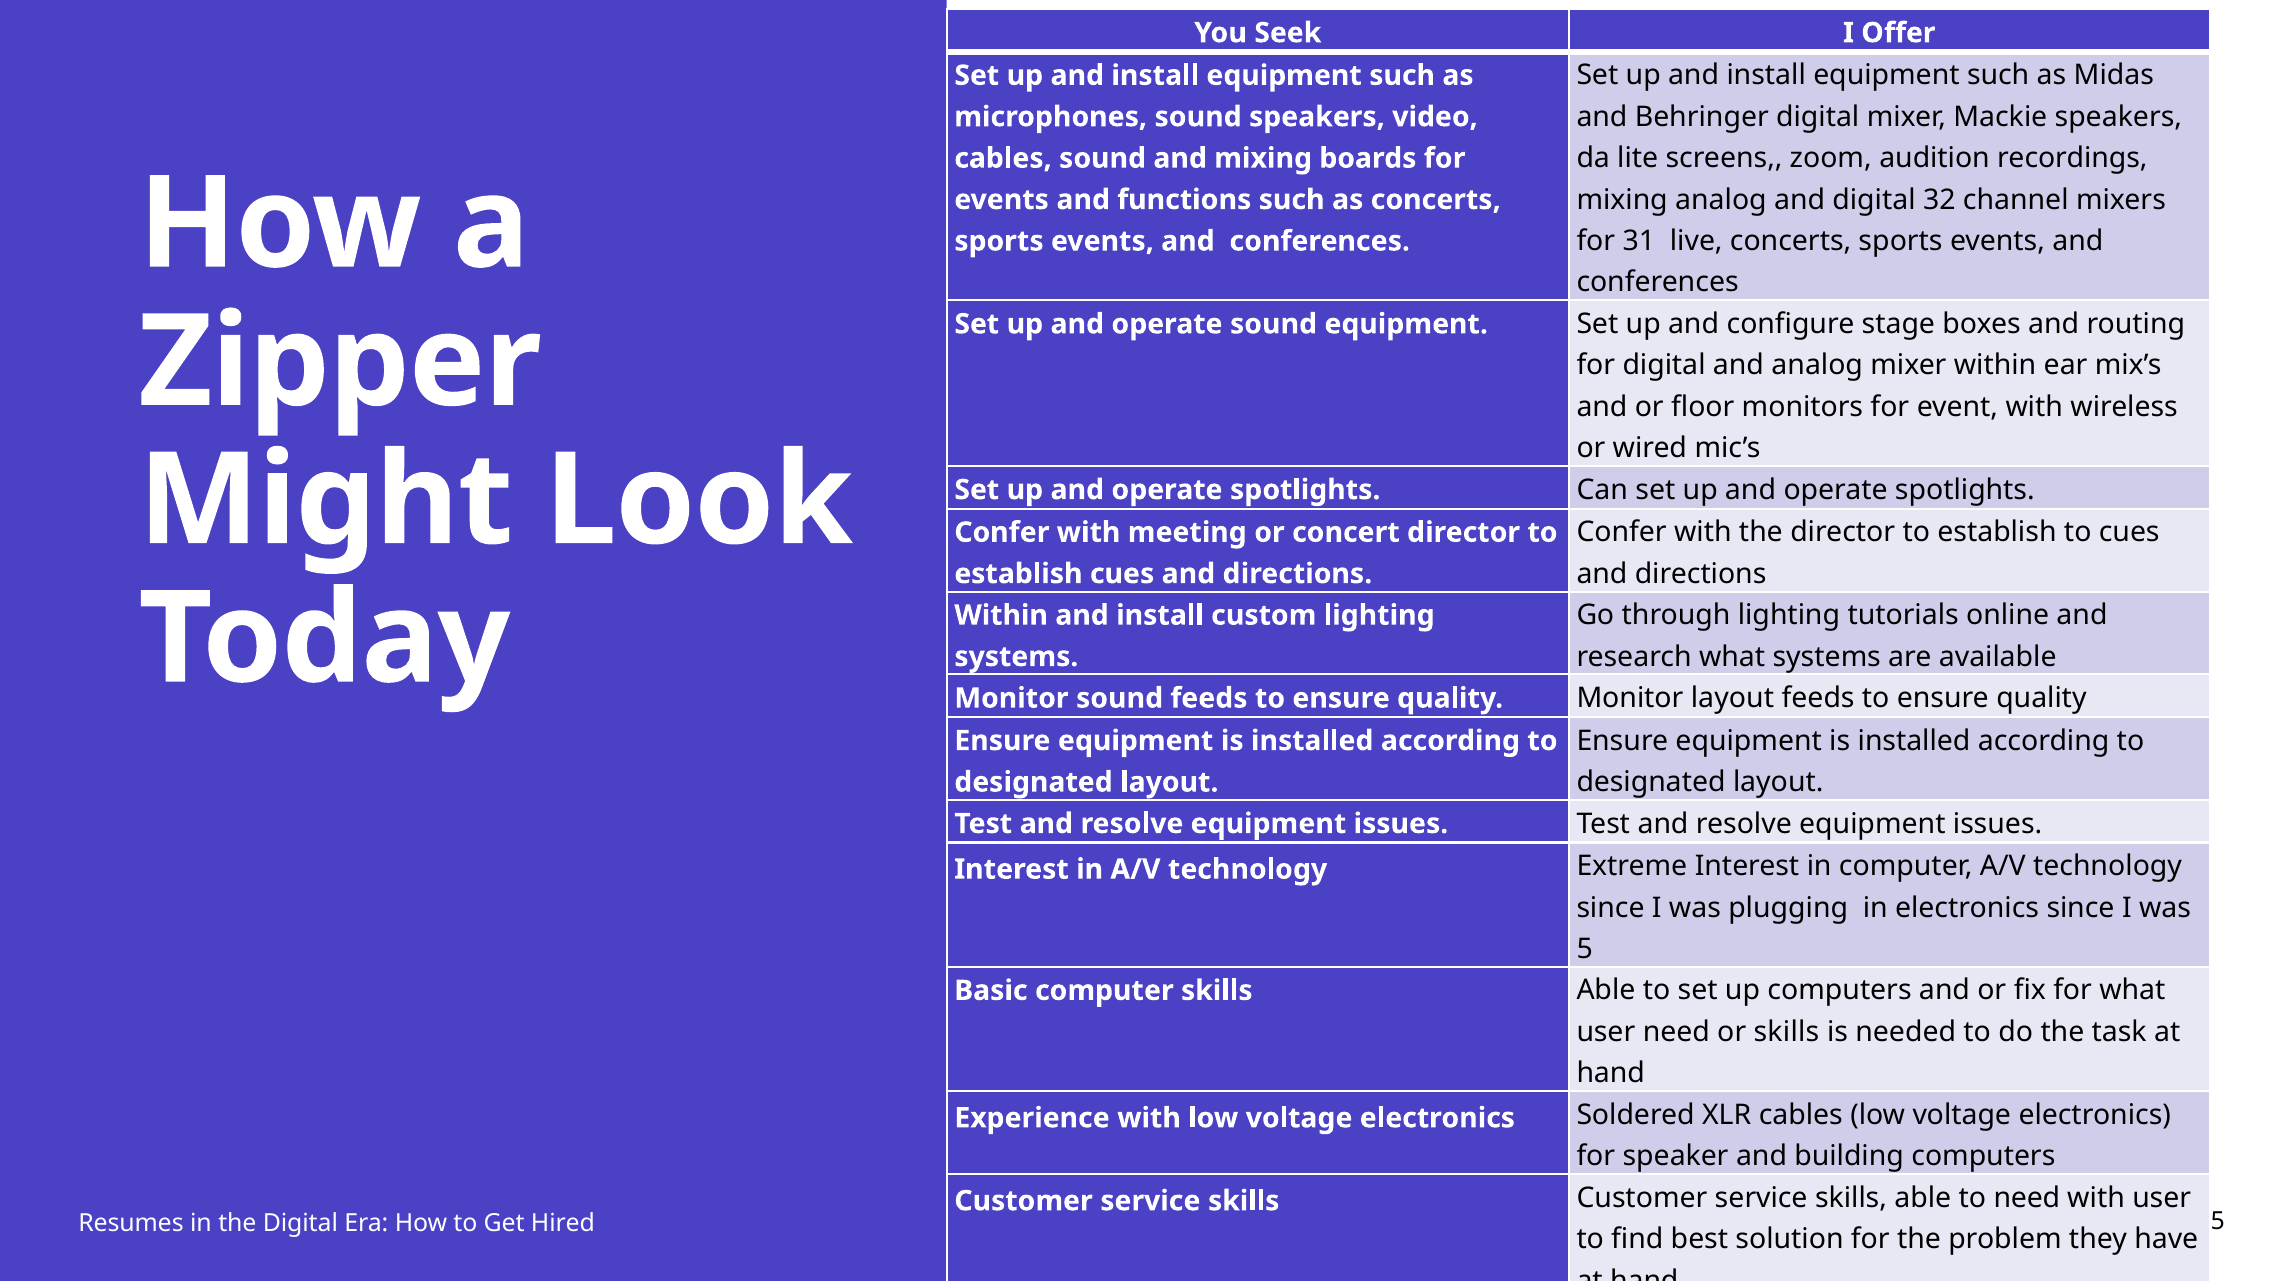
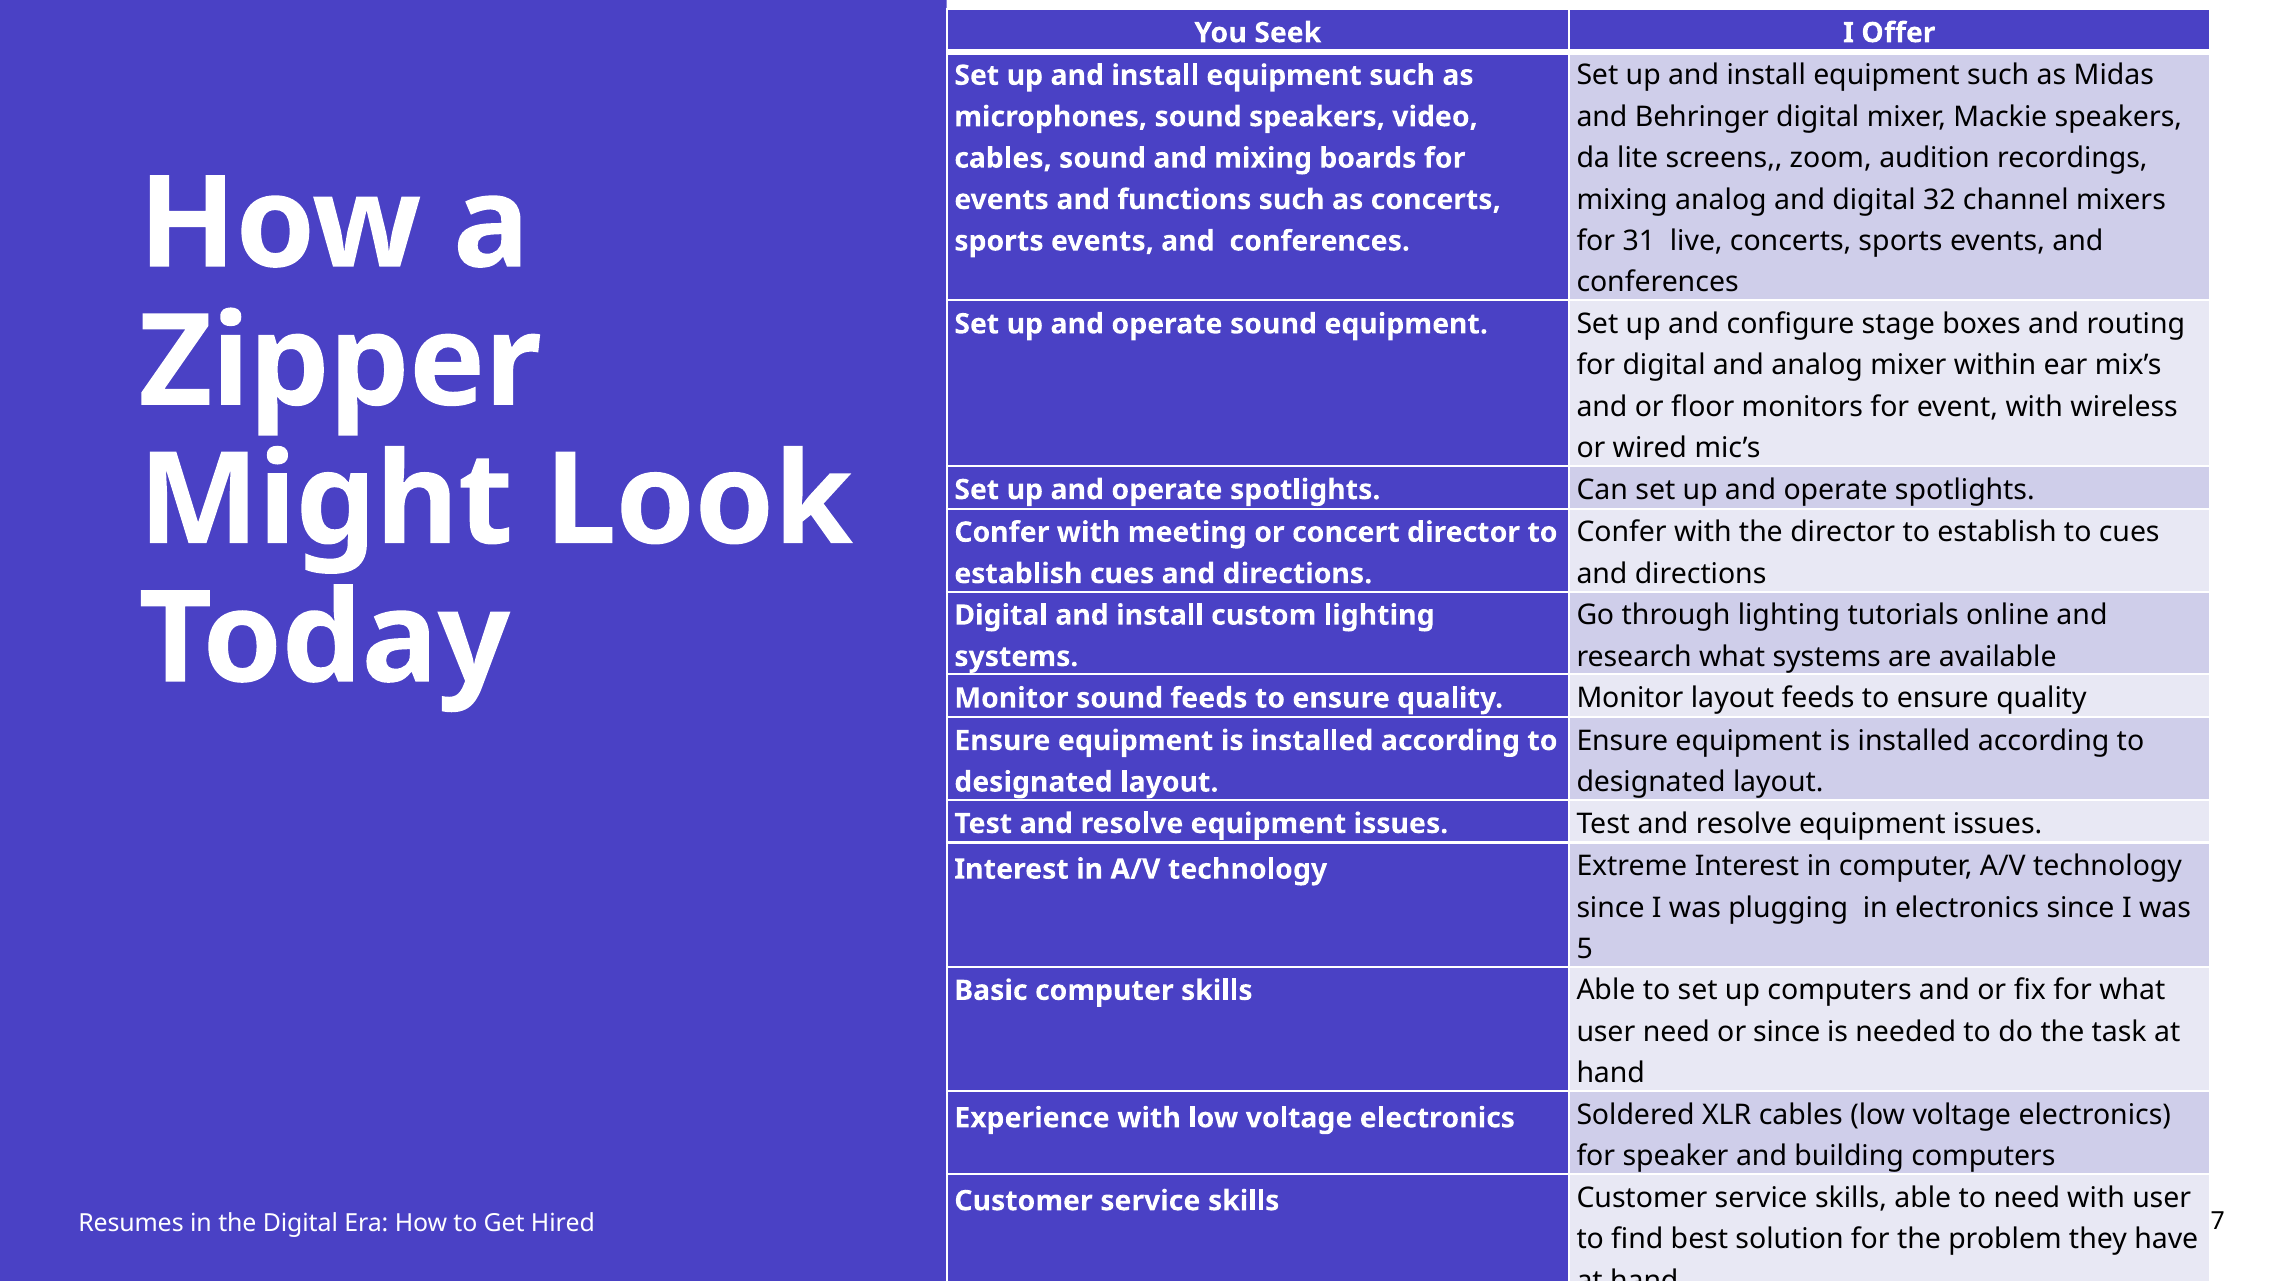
Within: Within -> Digital (1001, 615)
or skills: skills -> since (1787, 1032)
5: 5 -> 7 (2218, 1221)
